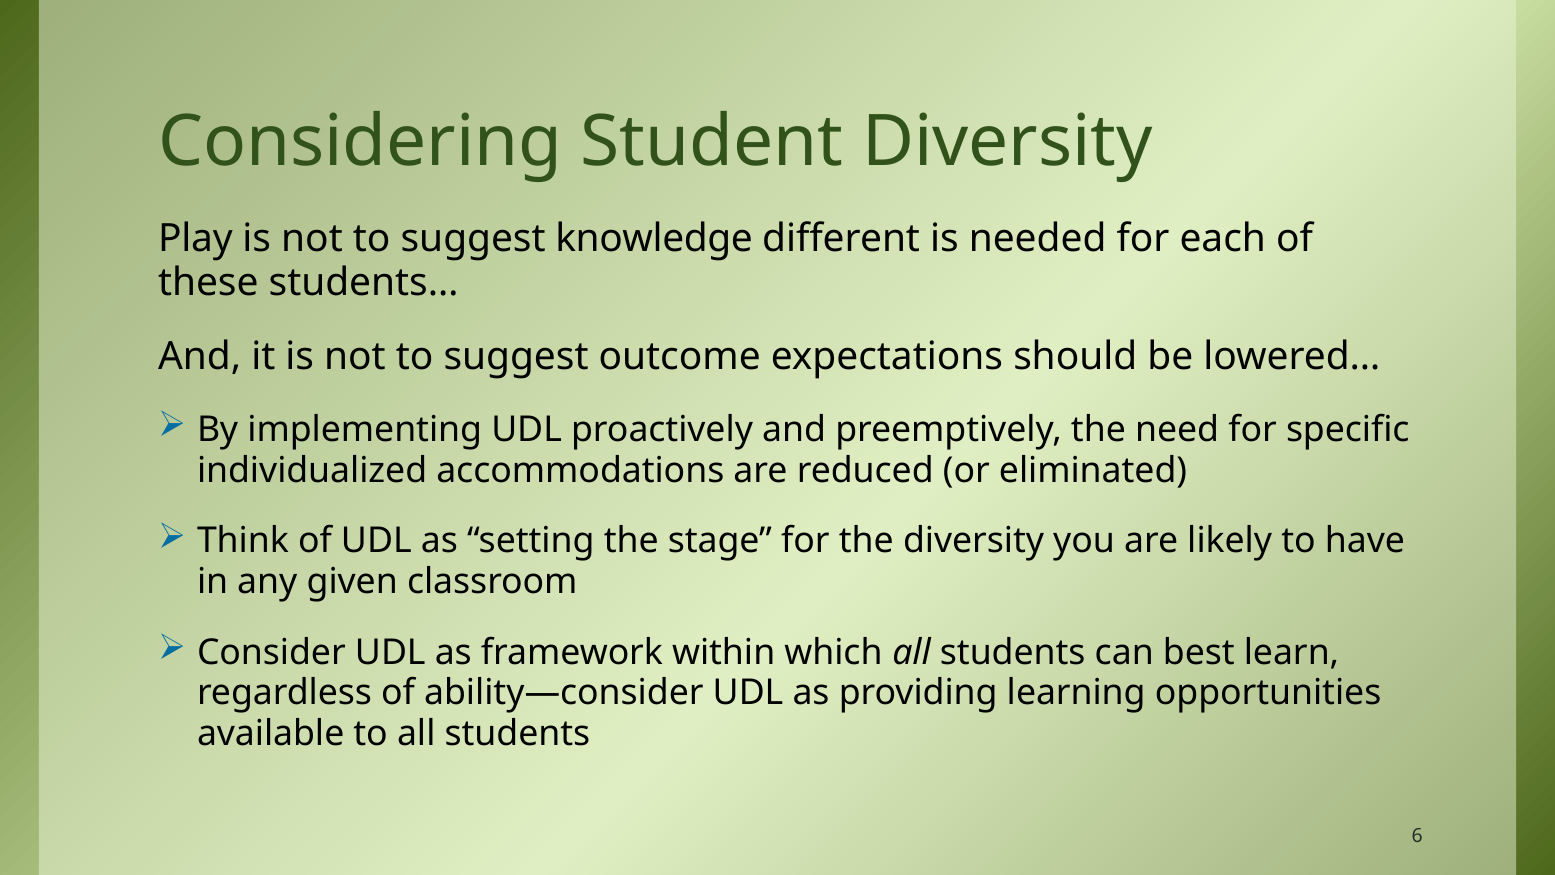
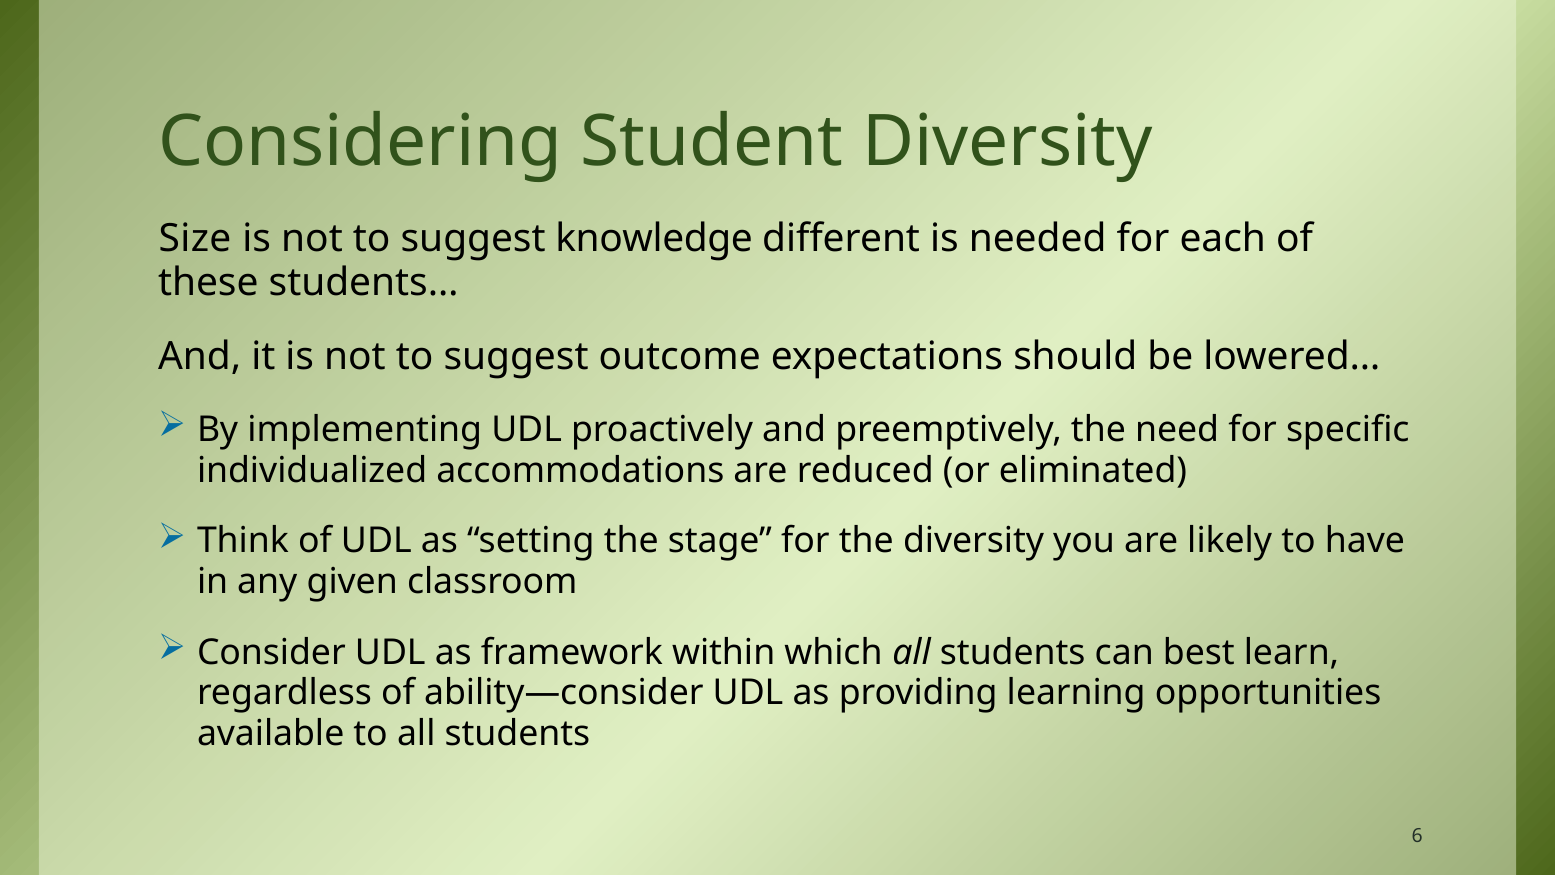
Play: Play -> Size (195, 238)
